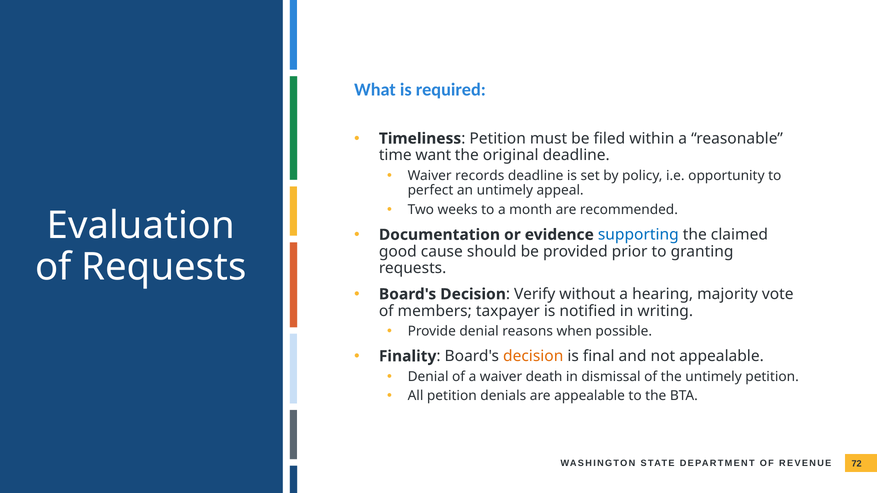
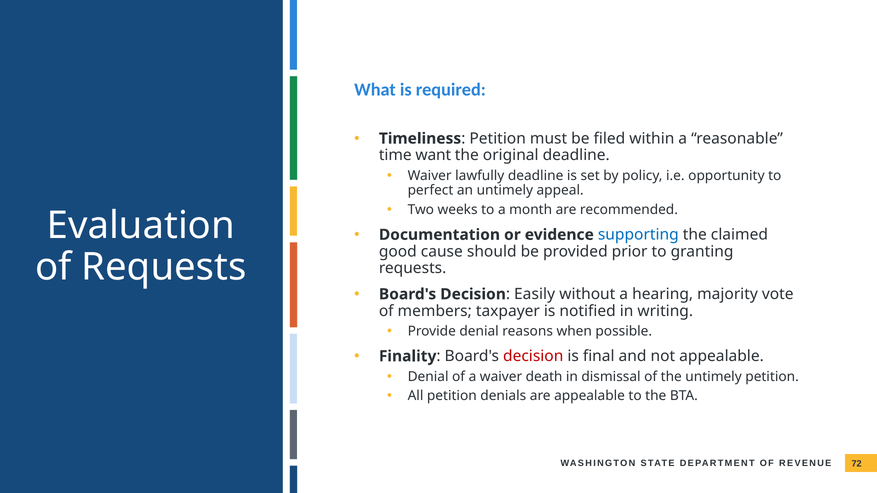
records: records -> lawfully (480, 176)
Verify: Verify -> Easily (535, 294)
decision colour: orange -> red (533, 356)
